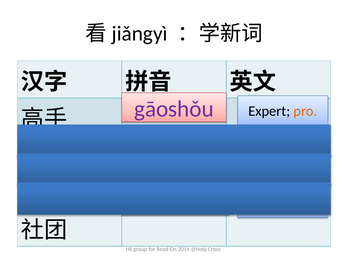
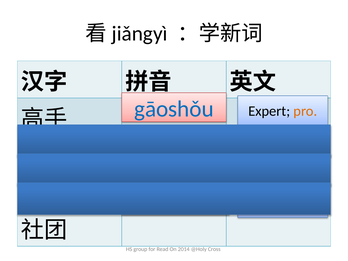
gāoshǒu colour: purple -> blue (174, 109)
